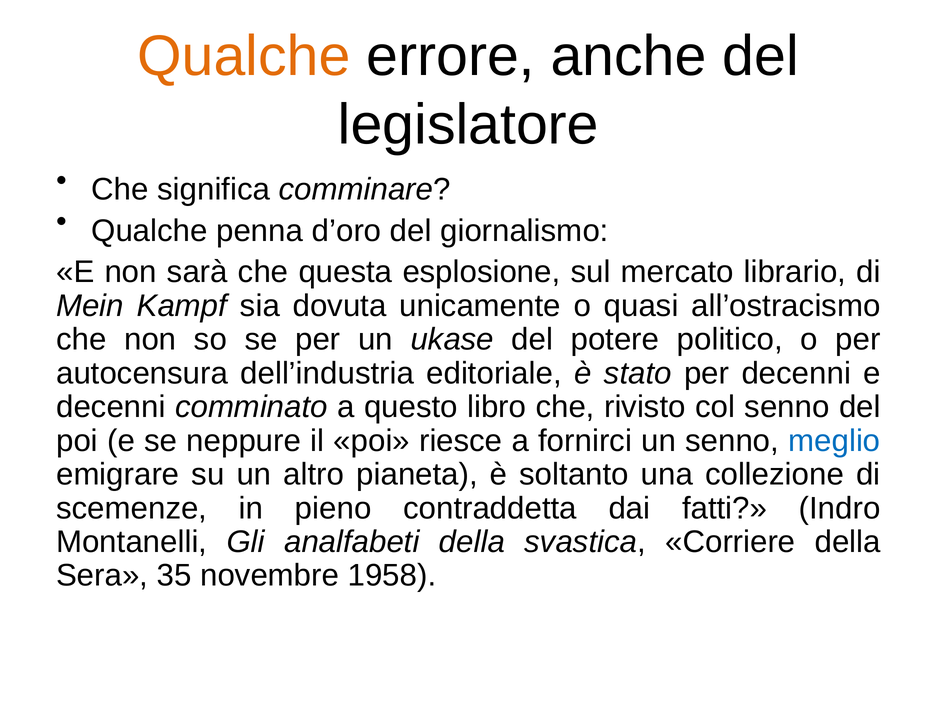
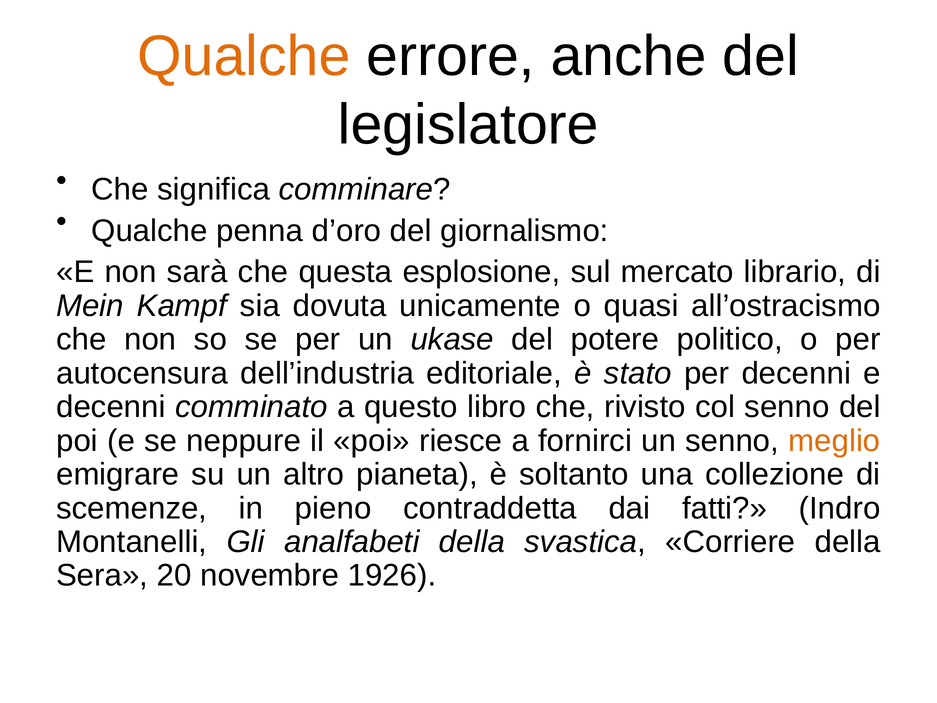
meglio colour: blue -> orange (834, 441)
35: 35 -> 20 (174, 575)
1958: 1958 -> 1926 (392, 575)
